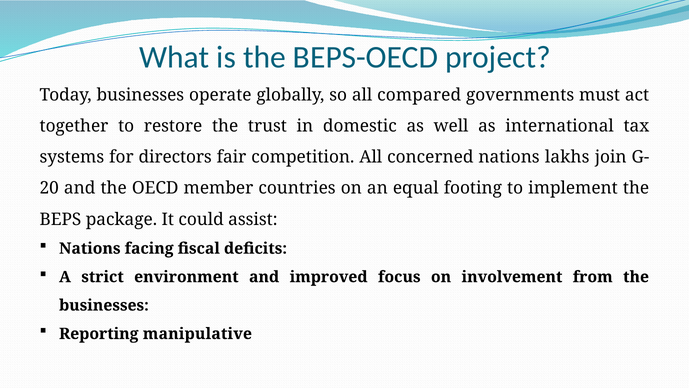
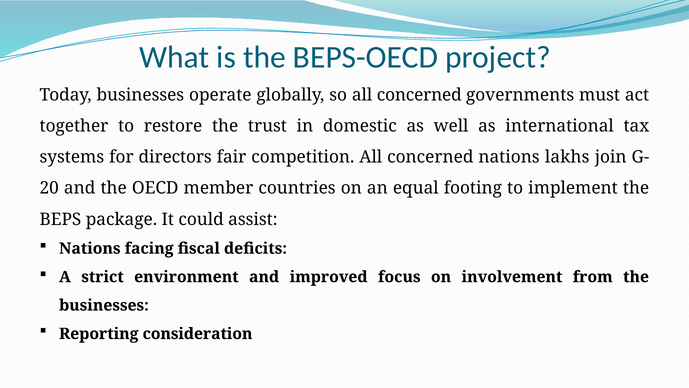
so all compared: compared -> concerned (419, 95)
manipulative: manipulative -> consideration (198, 333)
